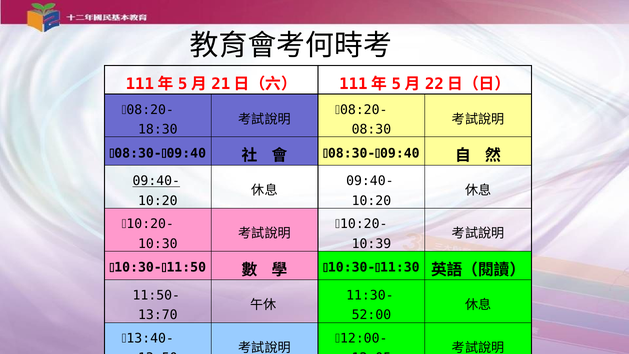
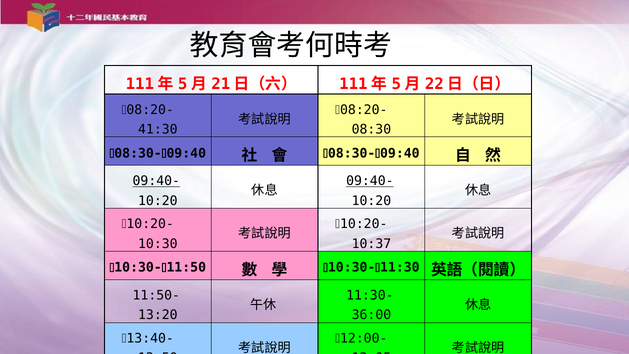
18:30: 18:30 -> 41:30 (158, 129)
09:40- underline: none -> present (370, 181)
10:39: 10:39 -> 10:37 (371, 244)
13:70: 13:70 -> 13:20 (158, 315)
52:00: 52:00 -> 36:00 (371, 315)
